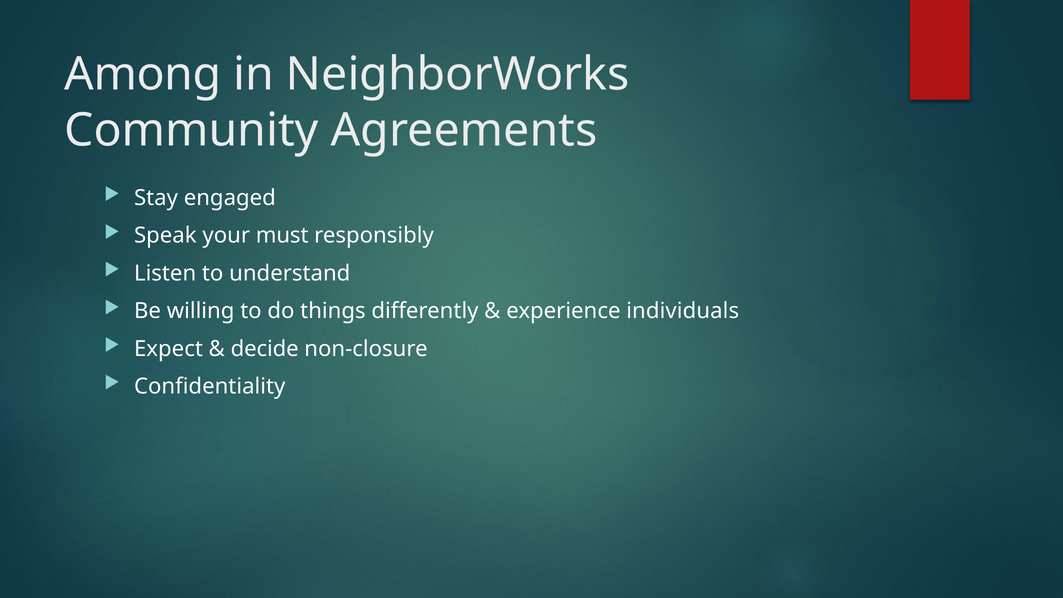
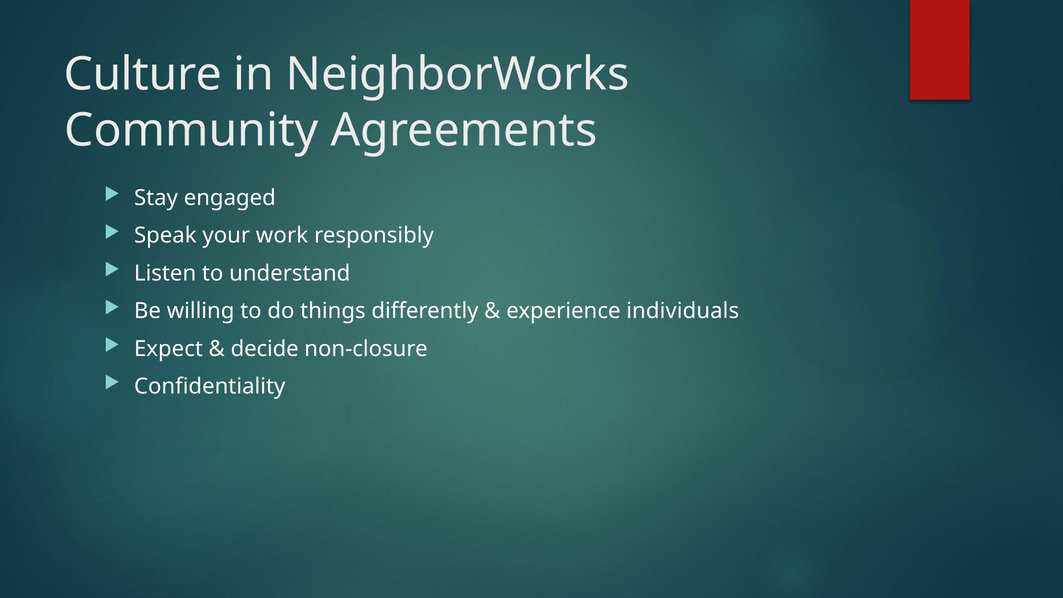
Among: Among -> Culture (143, 75)
must: must -> work (282, 236)
